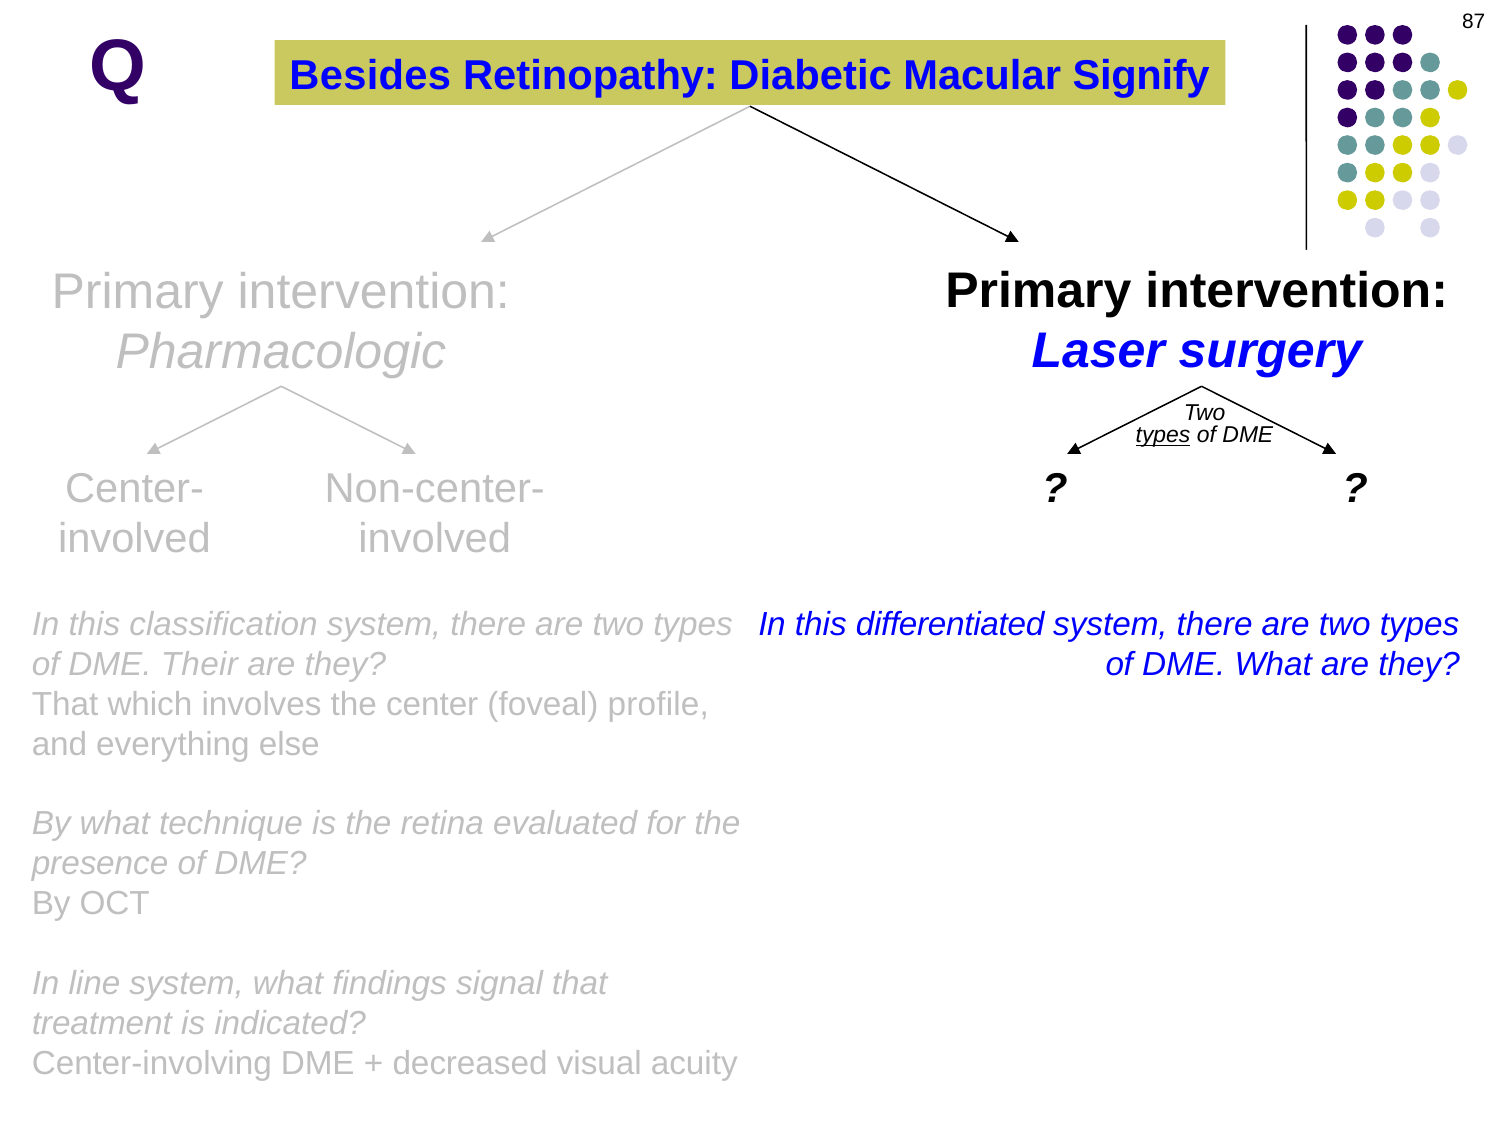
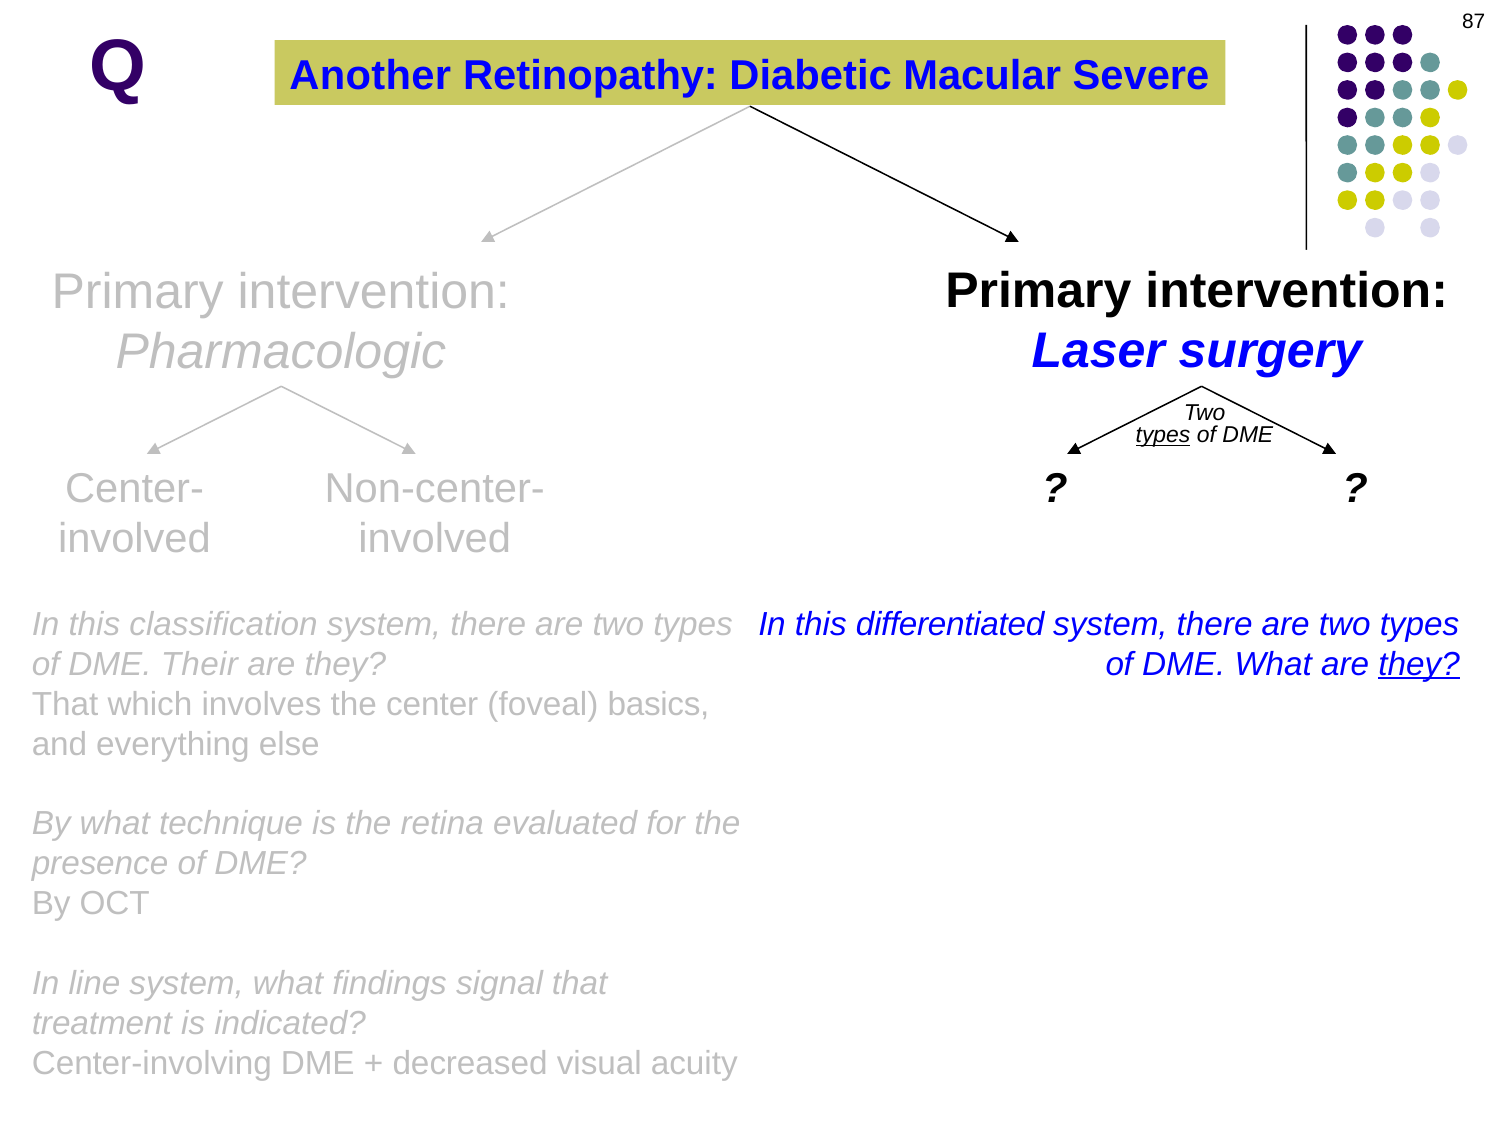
Besides: Besides -> Another (370, 75)
Signify: Signify -> Severe (1141, 75)
they underline: none -> present (1419, 664)
profile: profile -> basics (658, 704)
